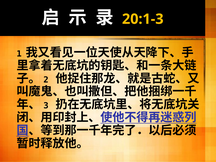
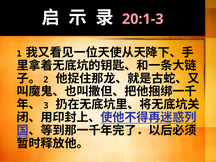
20:1-3 colour: yellow -> pink (143, 19)
